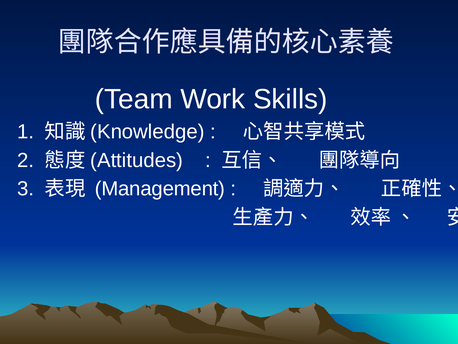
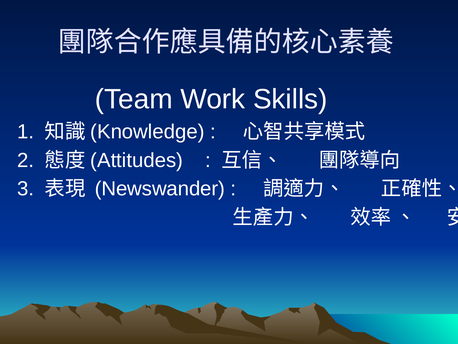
Management: Management -> Newswander (160, 189)
